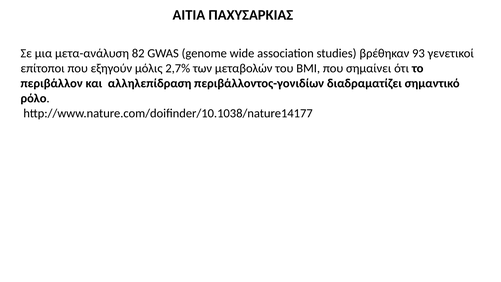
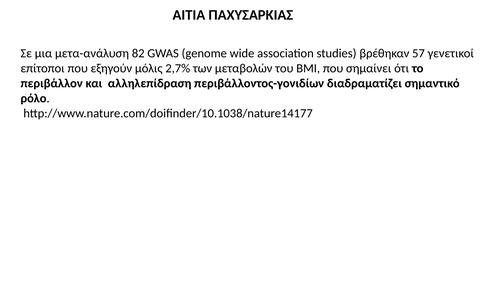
93: 93 -> 57 (418, 53)
